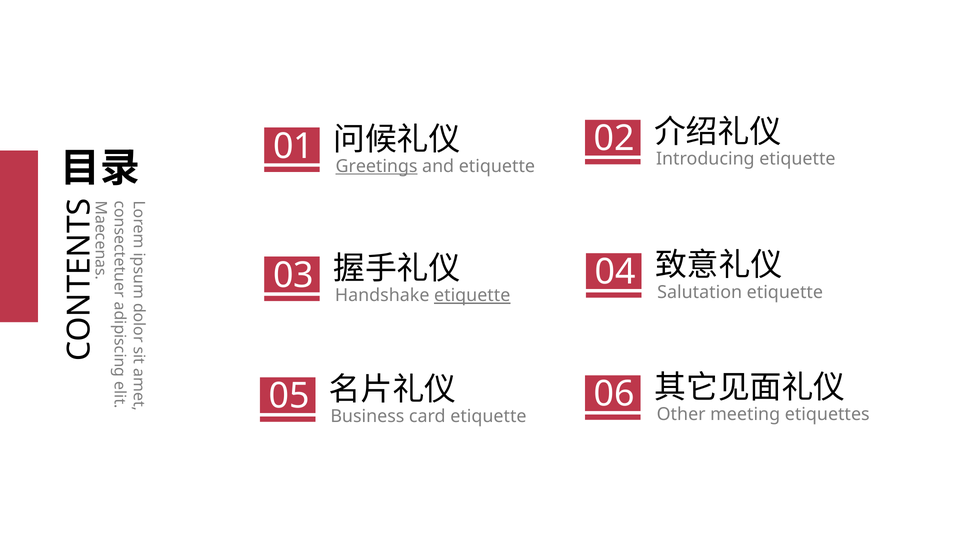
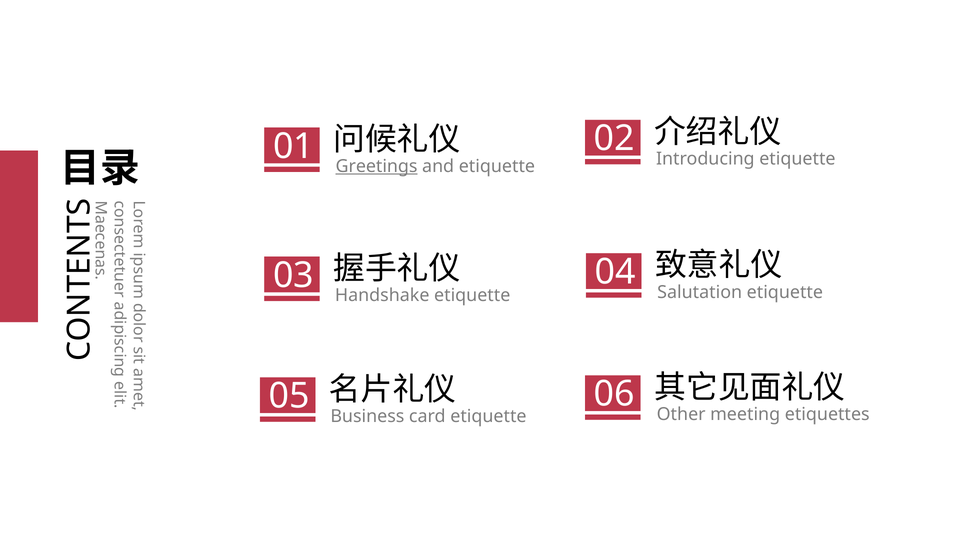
etiquette underline: present -> none (472, 295)
